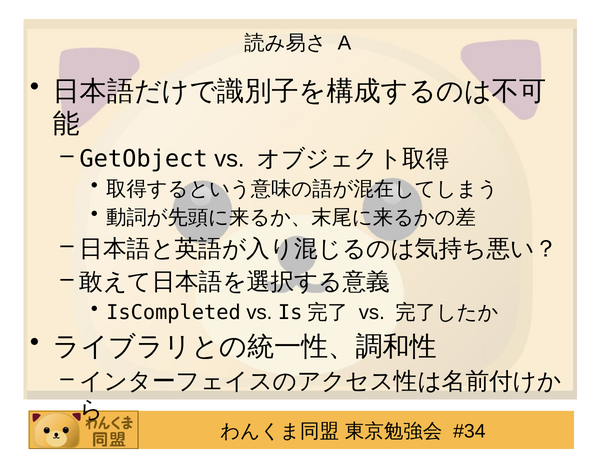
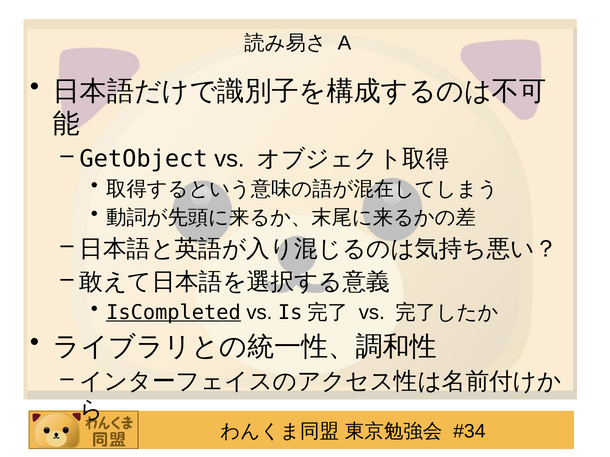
IsCompleted underline: none -> present (173, 313)
